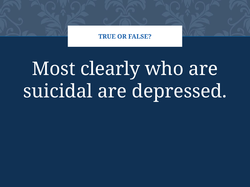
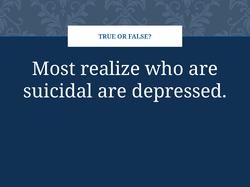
clearly: clearly -> realize (110, 69)
